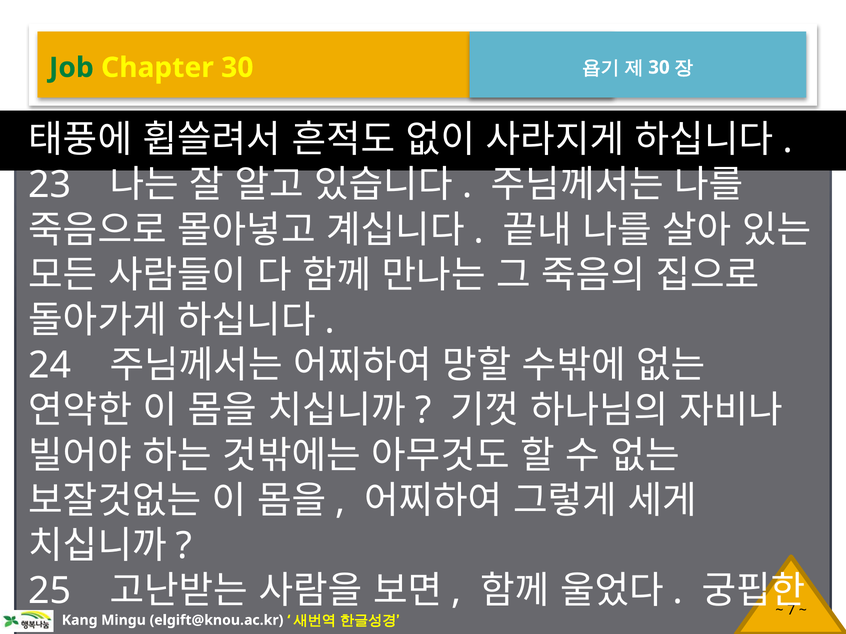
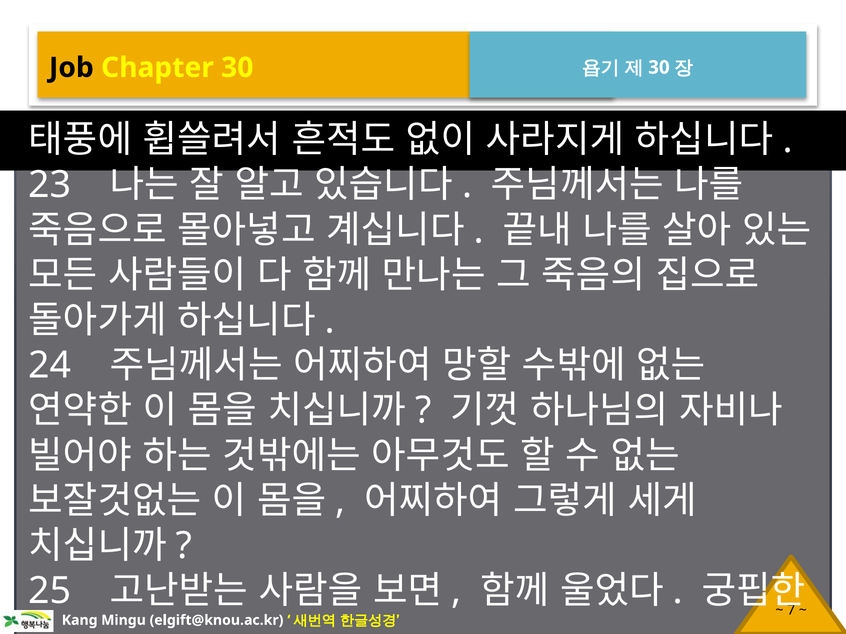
Job colour: green -> black (71, 68)
